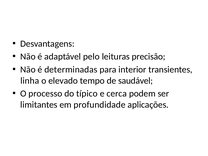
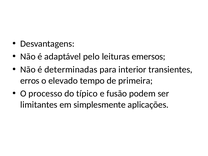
precisão: precisão -> emersos (149, 57)
linha: linha -> erros (30, 81)
saudável: saudável -> primeira (136, 81)
cerca: cerca -> fusão (117, 94)
profundidade: profundidade -> simplesmente (100, 105)
